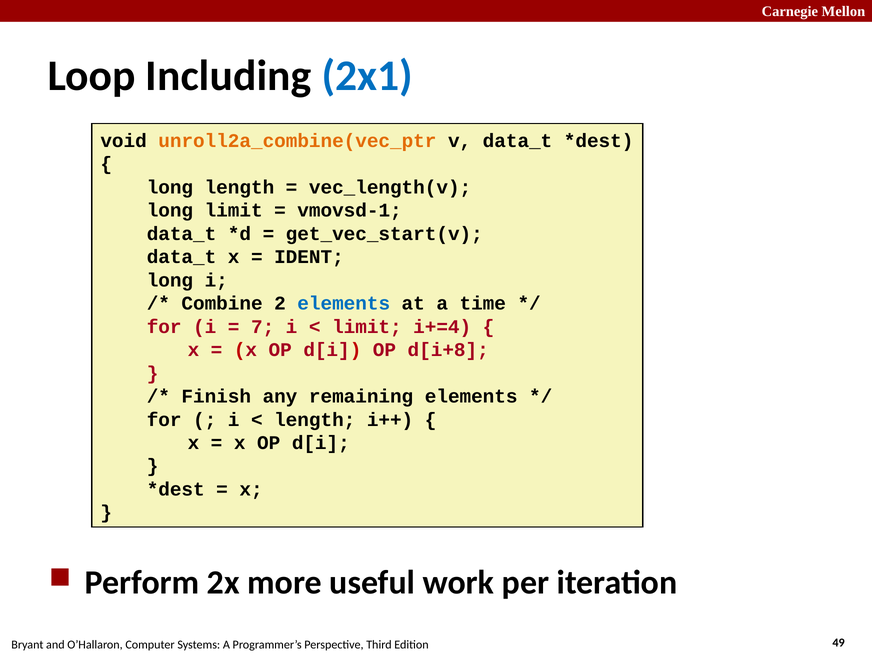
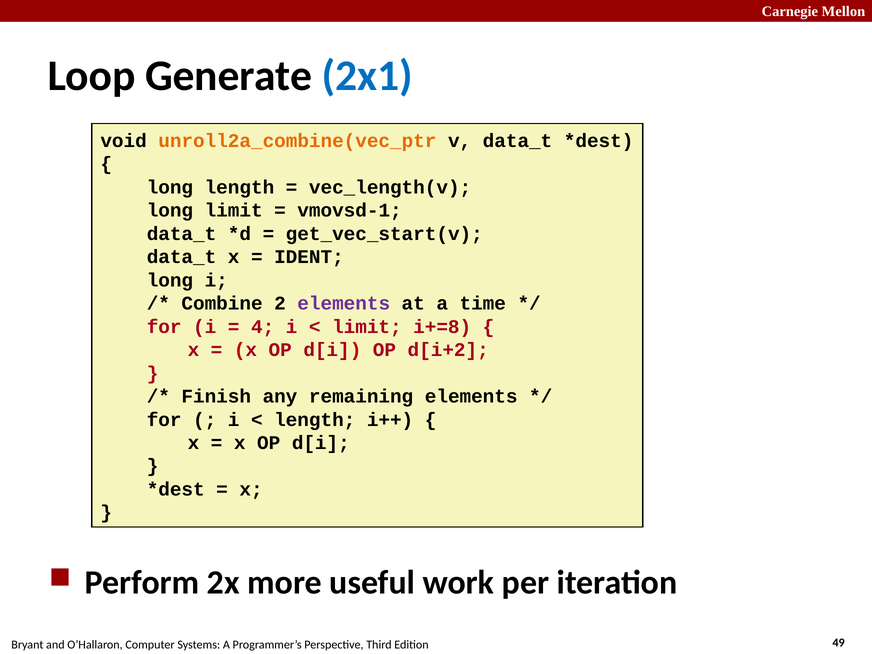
Including: Including -> Generate (229, 76)
elements colour: blue -> purple (344, 303)
7: 7 -> 4 (263, 327)
i+=4: i+=4 -> i+=8 (442, 327)
d[i+8: d[i+8 -> d[i+2 (448, 350)
